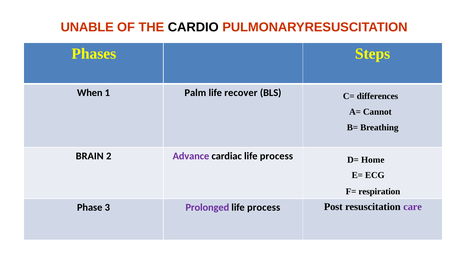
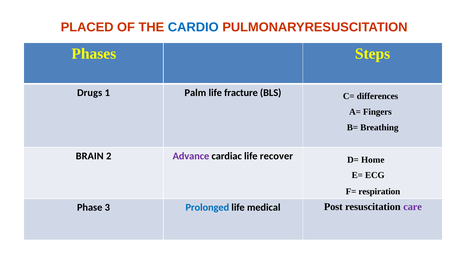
UNABLE: UNABLE -> PLACED (87, 27)
CARDIO colour: black -> blue (193, 27)
When: When -> Drugs (90, 93)
recover: recover -> fracture (241, 93)
Cannot: Cannot -> Fingers (377, 112)
cardiac life process: process -> recover (276, 156)
Prolonged colour: purple -> blue (207, 208)
process: process -> medical (264, 208)
